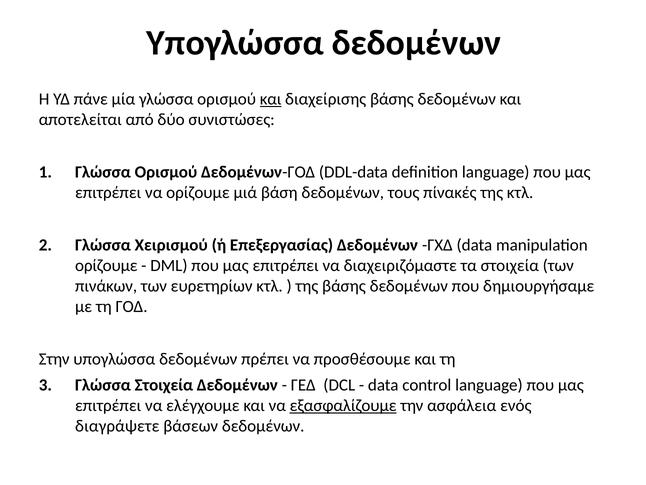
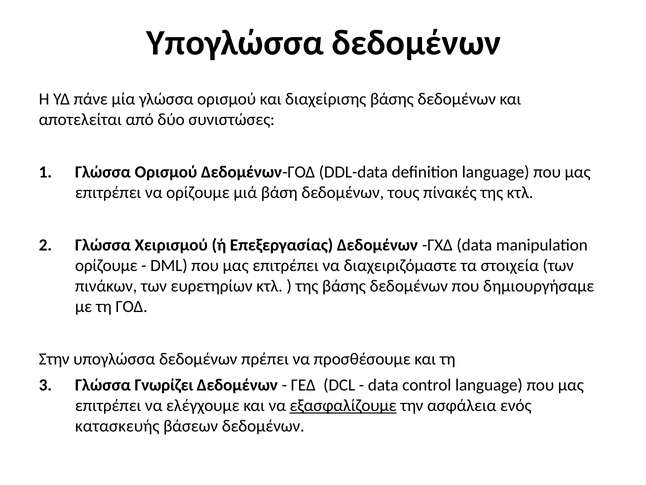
και underline: present -> none (271, 99)
Γλώσσα Στοιχεία: Στοιχεία -> Γνωρίζει (164, 385)
διαγράψετε: διαγράψετε -> κατασκευής (117, 426)
